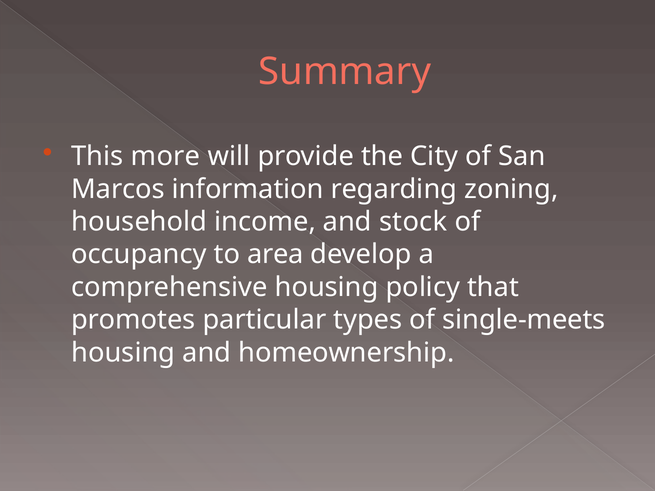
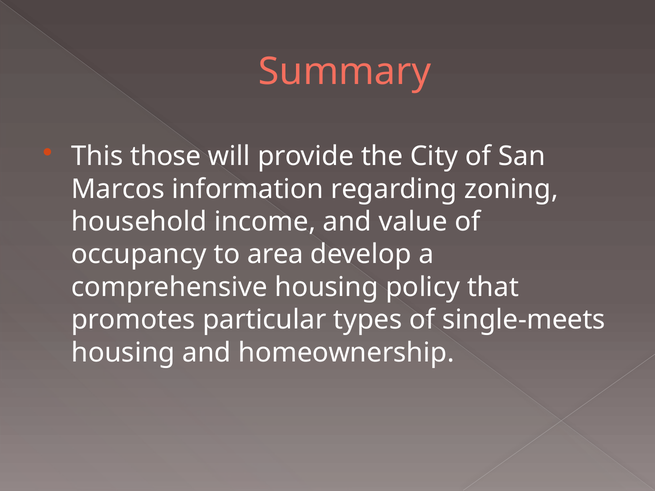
more: more -> those (166, 156)
stock: stock -> value (413, 222)
